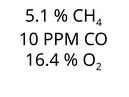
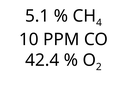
16.4: 16.4 -> 42.4 (42, 60)
